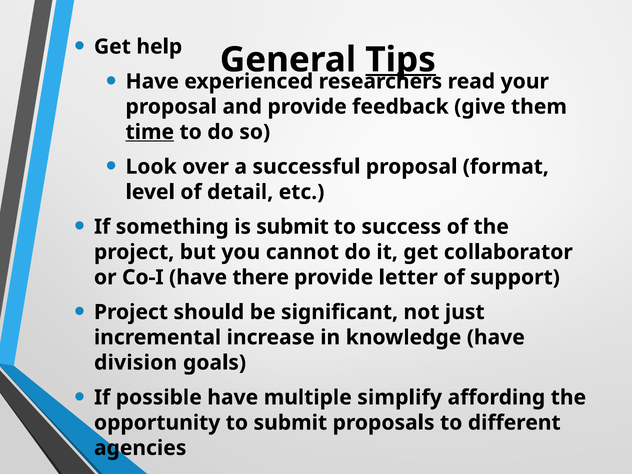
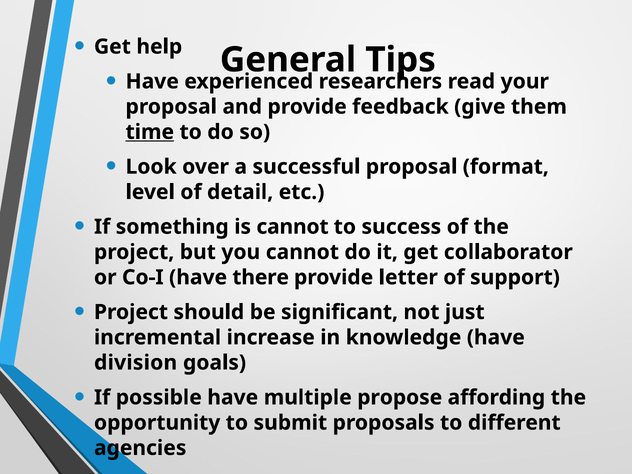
Tips underline: present -> none (401, 60)
is submit: submit -> cannot (292, 227)
simplify: simplify -> propose (400, 397)
